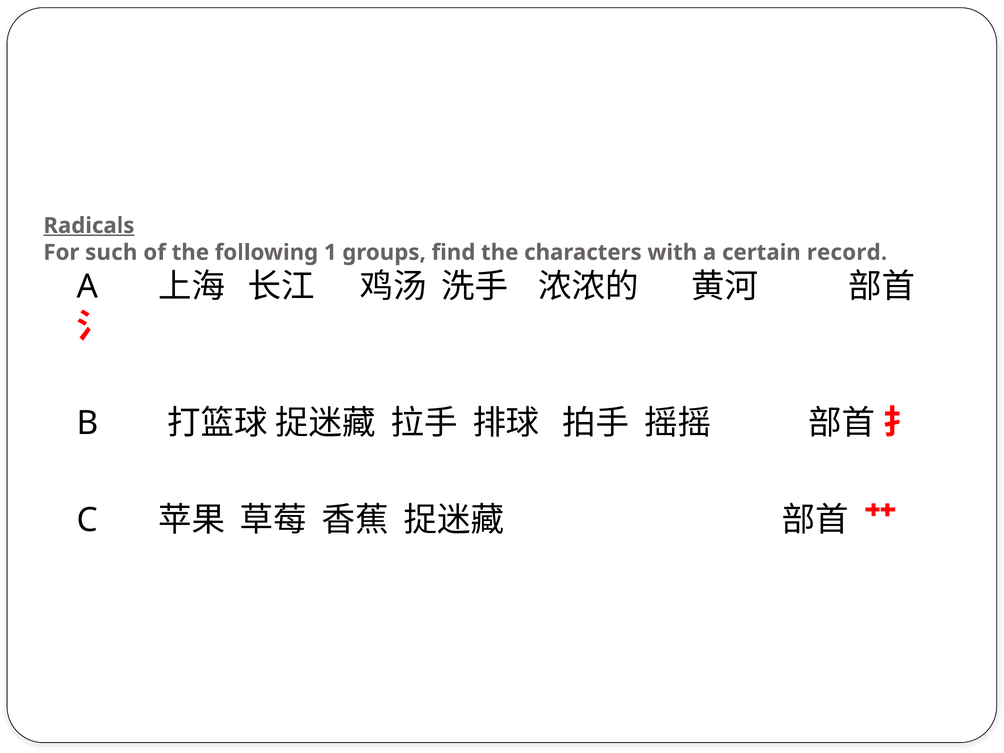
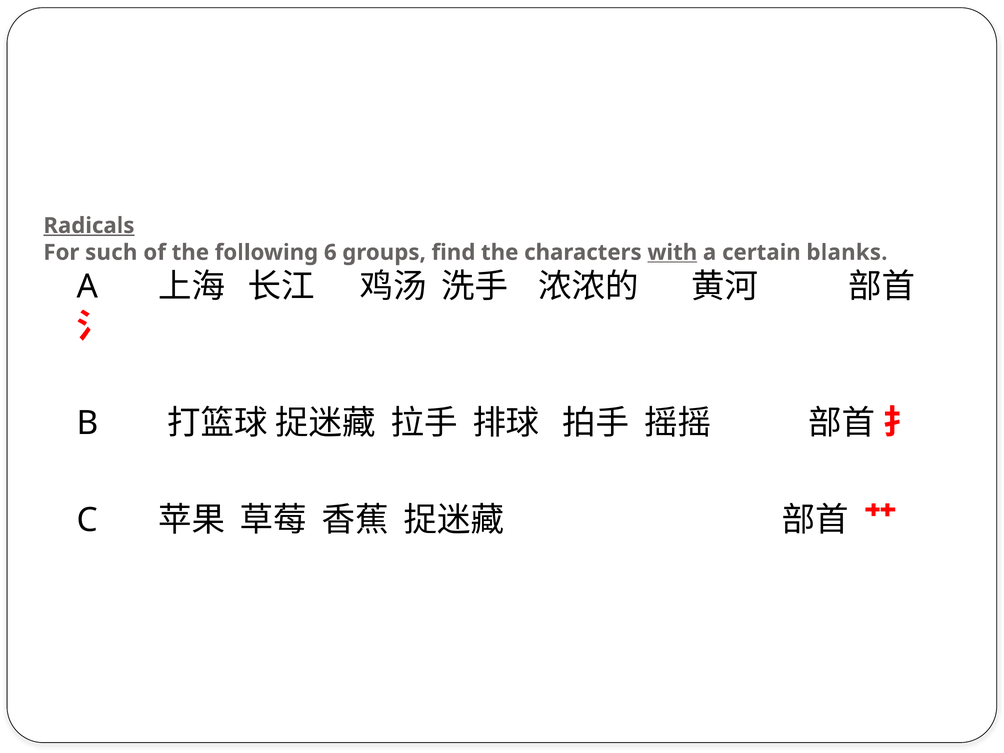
1: 1 -> 6 (330, 252)
with underline: none -> present (672, 252)
record: record -> blanks (847, 252)
